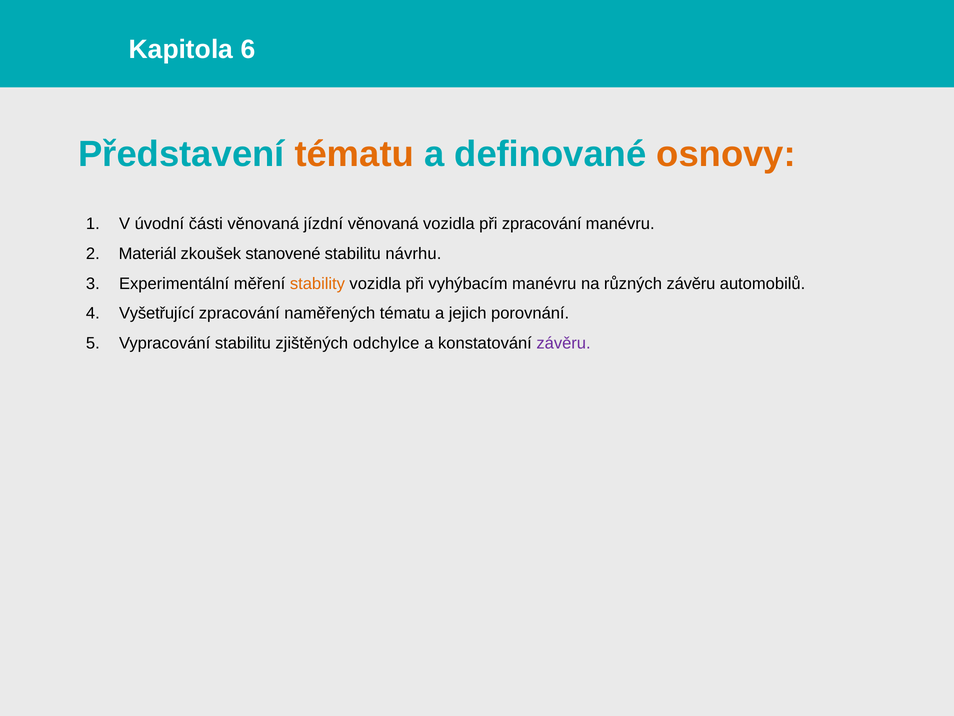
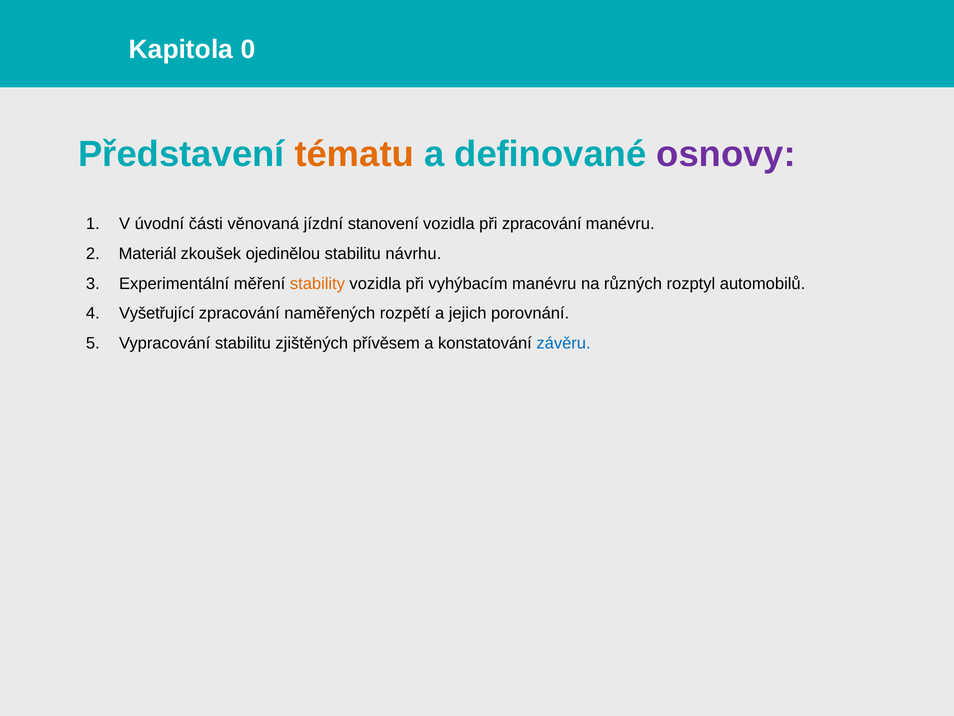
6: 6 -> 0 (248, 50)
osnovy colour: orange -> purple (726, 154)
jízdní věnovaná: věnovaná -> stanovení (383, 224)
stanovené: stanovené -> ojedinělou (283, 254)
různých závěru: závěru -> rozptyl (691, 283)
naměřených tématu: tématu -> rozpětí (405, 313)
odchylce: odchylce -> přívěsem (386, 343)
závěru colour: purple -> blue (564, 343)
